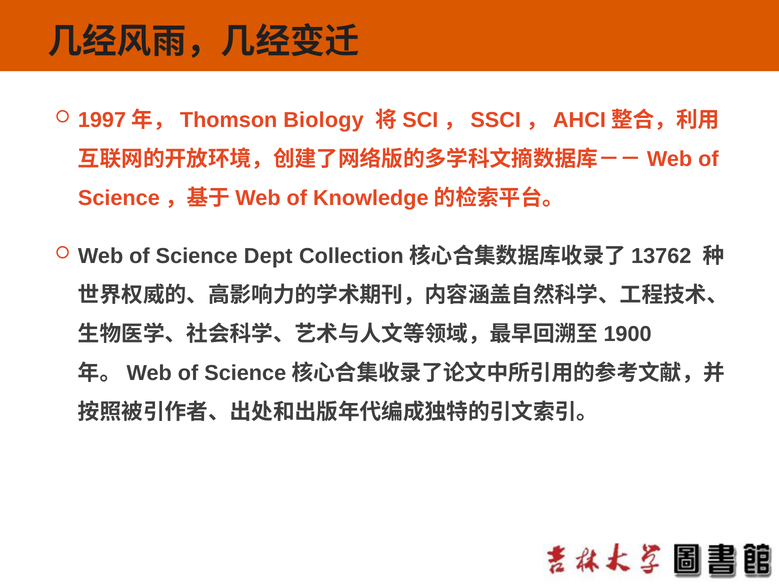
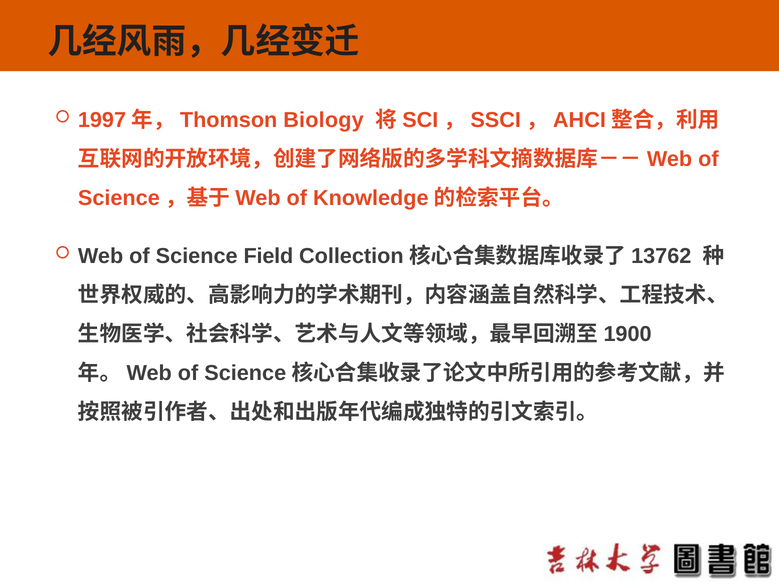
Dept: Dept -> Field (268, 256)
